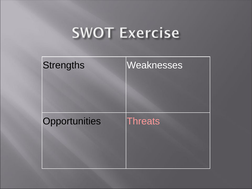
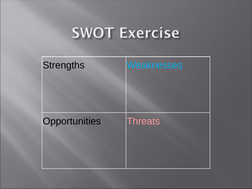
Weaknesses colour: white -> light blue (155, 65)
